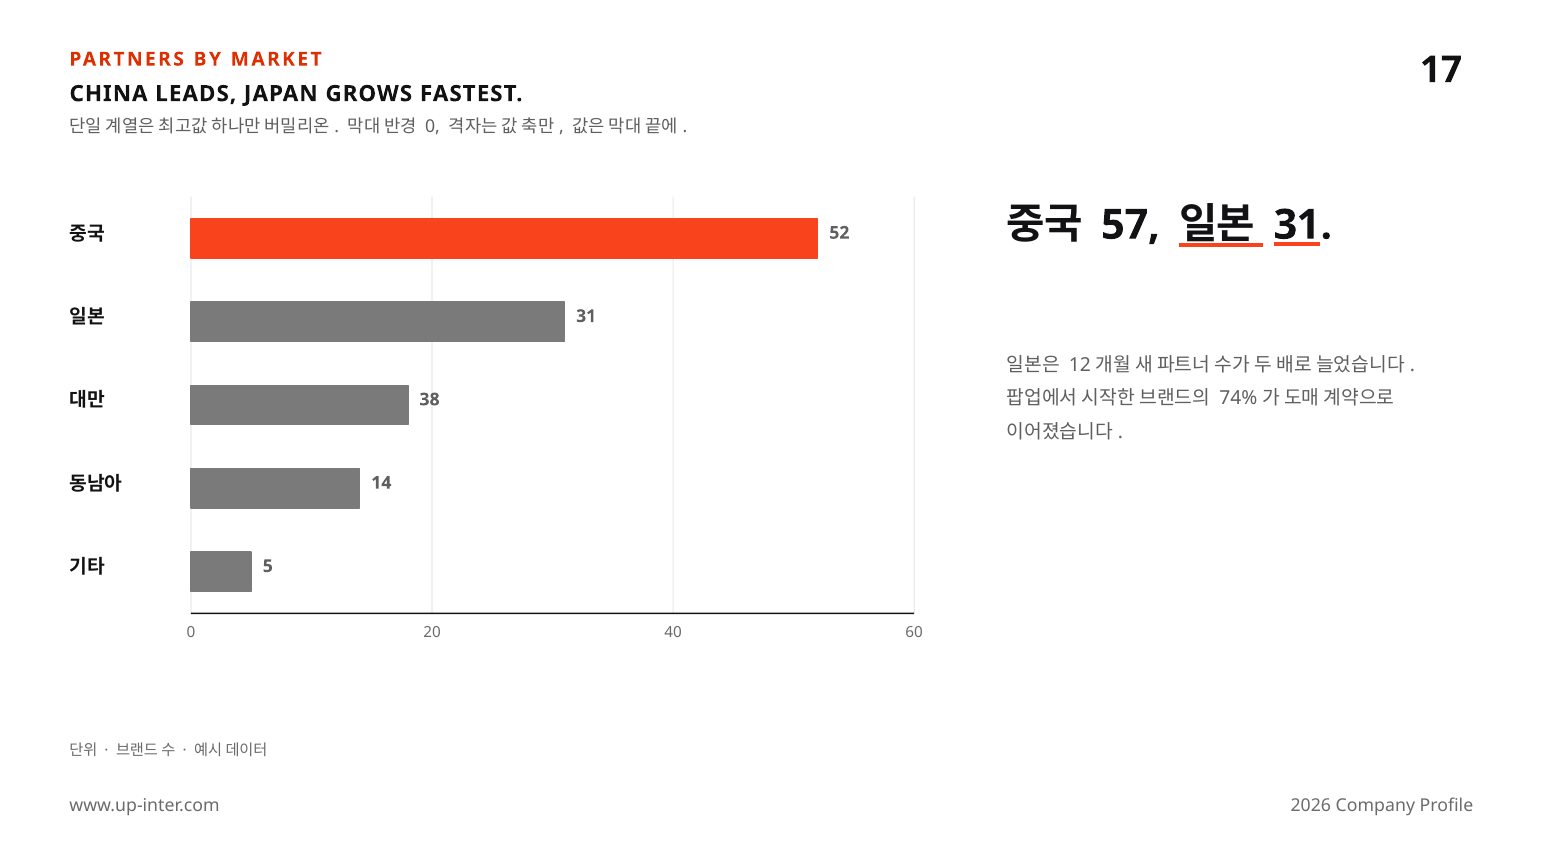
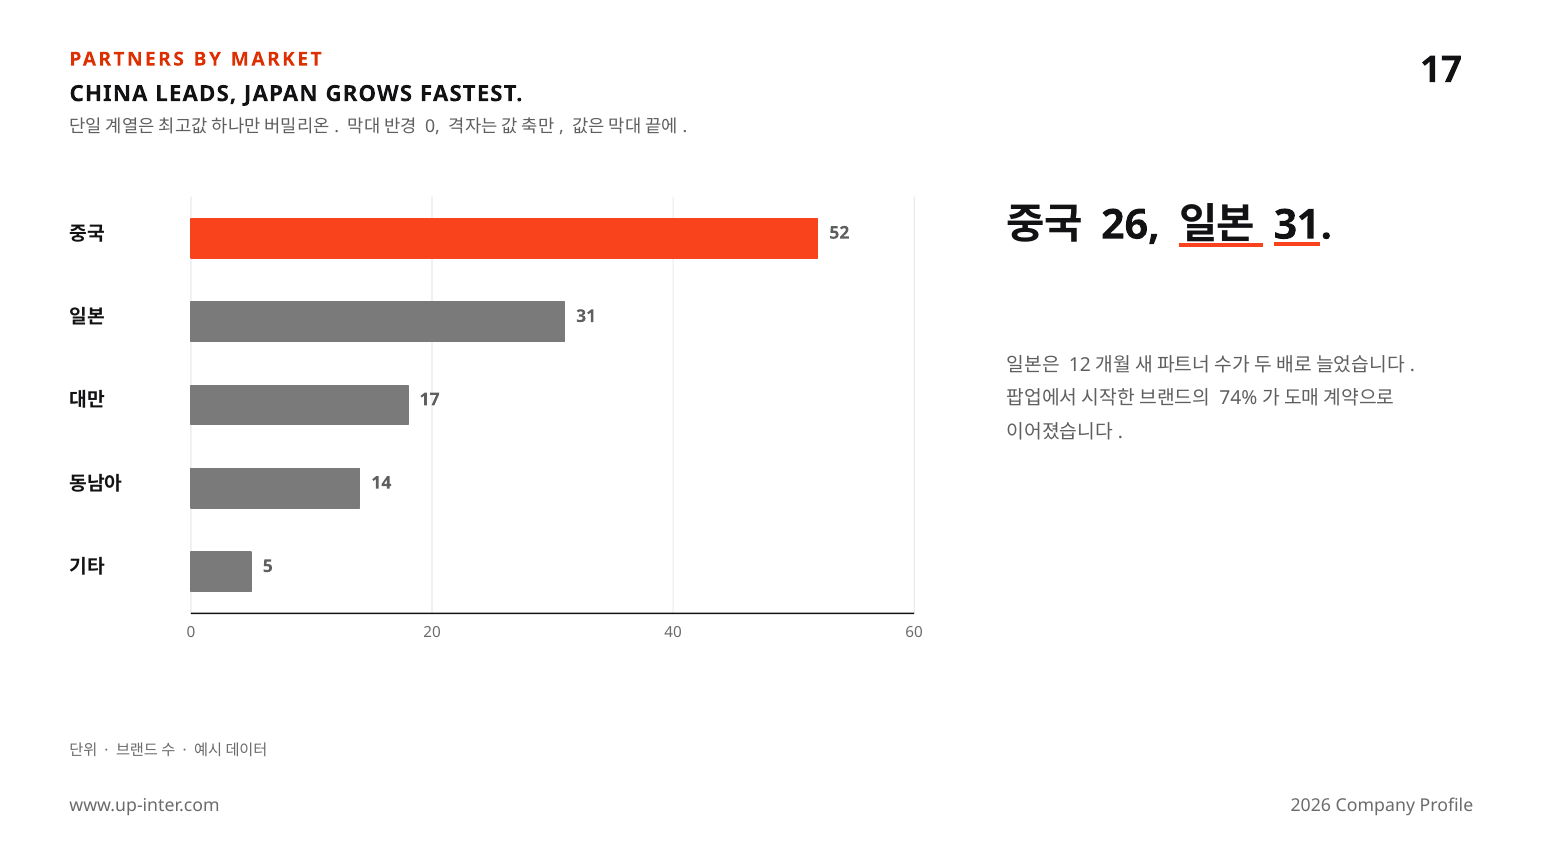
57: 57 -> 26 (1130, 225)
38: 38 -> 17 (430, 399)
